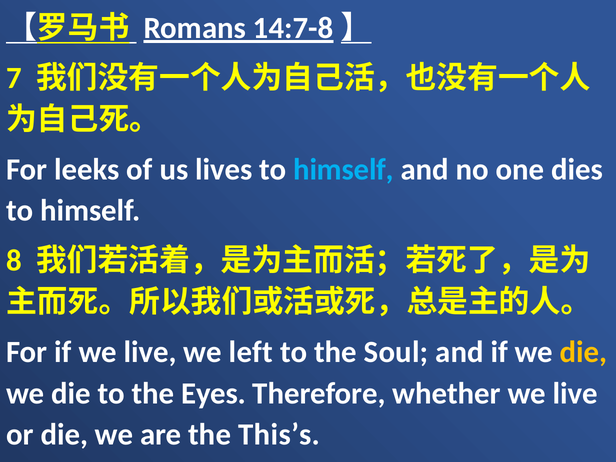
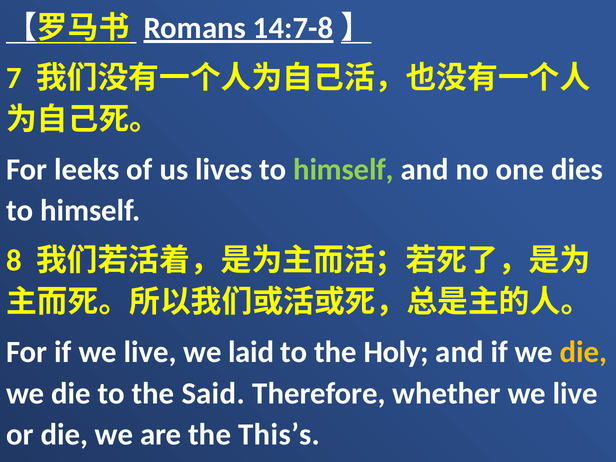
himself colour: light blue -> light green (344, 169)
left: left -> laid (251, 352)
Soul: Soul -> Holy (396, 352)
Eyes: Eyes -> Said (213, 393)
